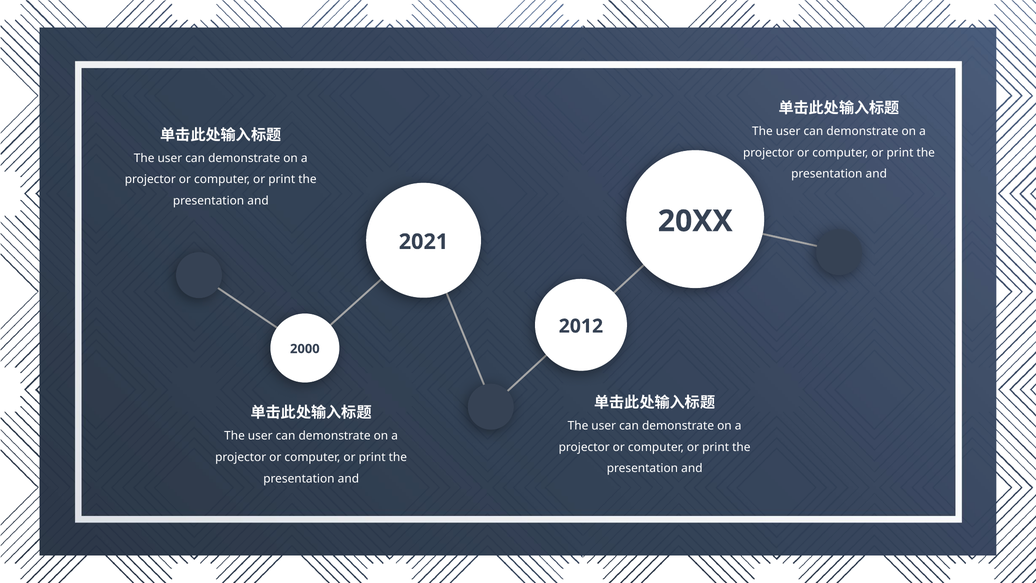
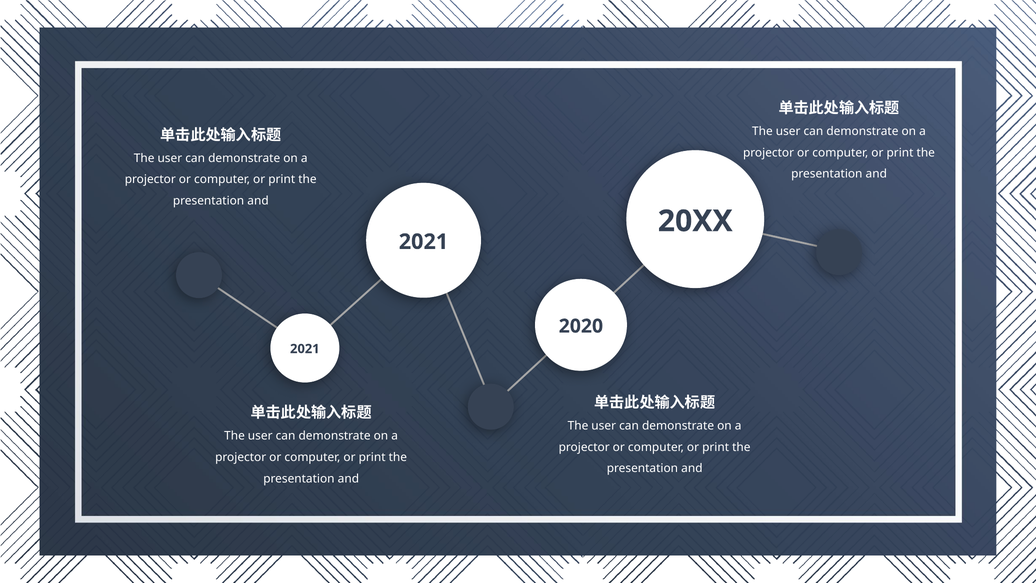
2012: 2012 -> 2020 (581, 326)
2000: 2000 -> 2021 (305, 349)
